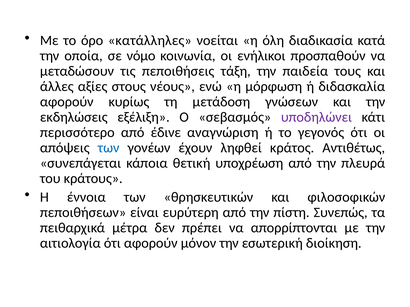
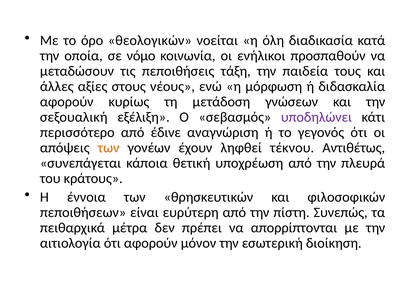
κατάλληλες: κατάλληλες -> θεολογικών (150, 40)
εκδηλώσεις: εκδηλώσεις -> σεξουαλική (74, 117)
των colour: blue -> orange (109, 148)
κράτoς: κράτoς -> τέκνου (292, 148)
